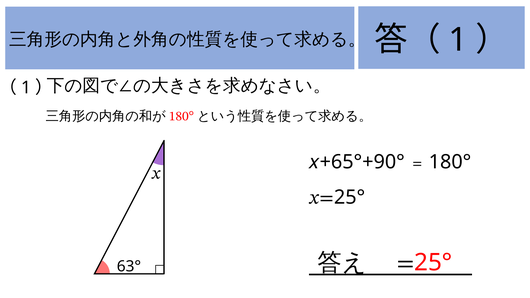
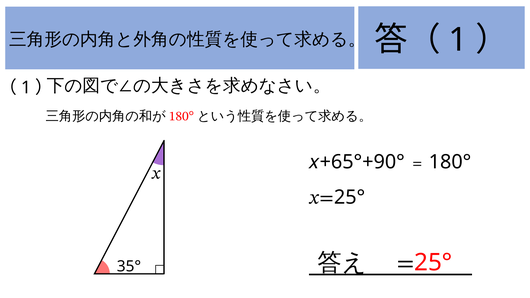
63°: 63° -> 35° (129, 267)
